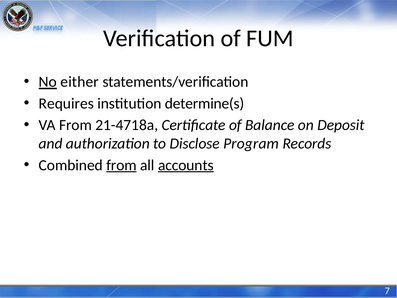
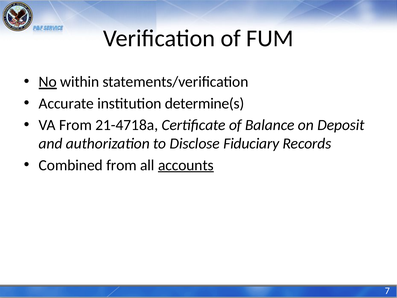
either: either -> within (80, 82)
Requires: Requires -> Accurate (66, 103)
Program: Program -> Fiduciary (251, 143)
from underline: present -> none (121, 165)
